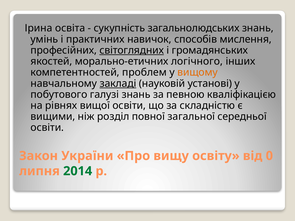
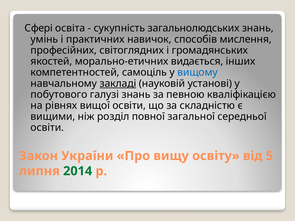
Ірина: Ірина -> Сфері (39, 28)
світоглядних underline: present -> none (132, 50)
логічного: логічного -> видається (197, 61)
проблем: проблем -> самоціль (144, 72)
вищому colour: orange -> blue (198, 72)
0: 0 -> 5 (269, 156)
